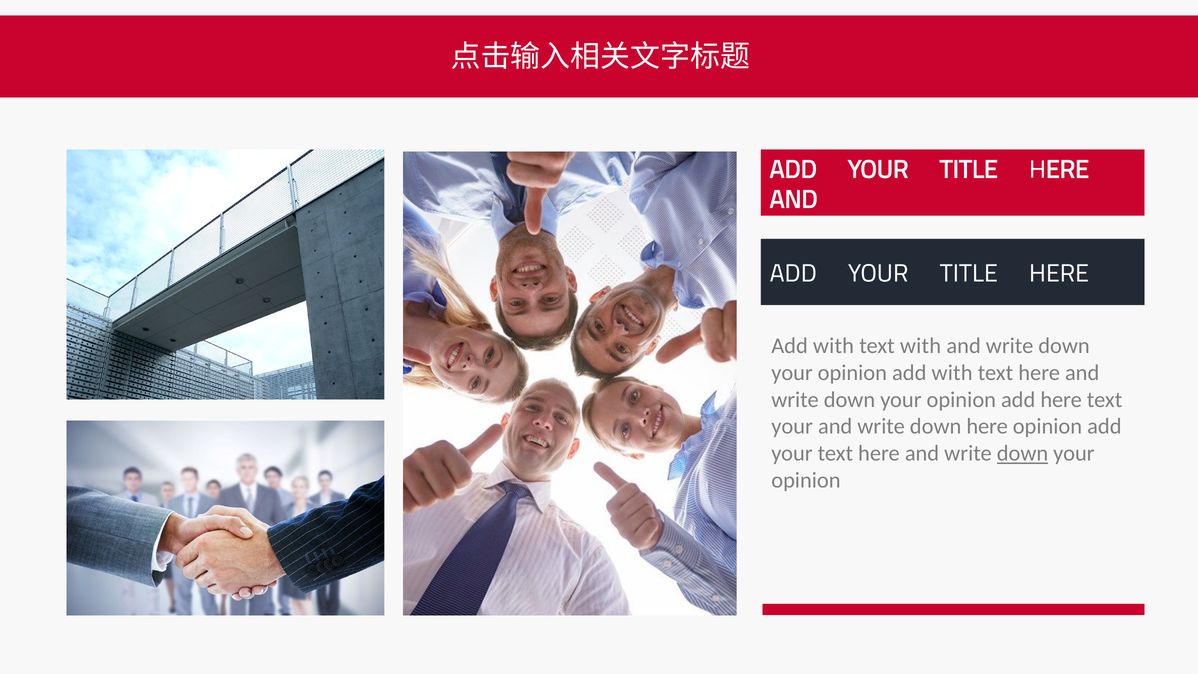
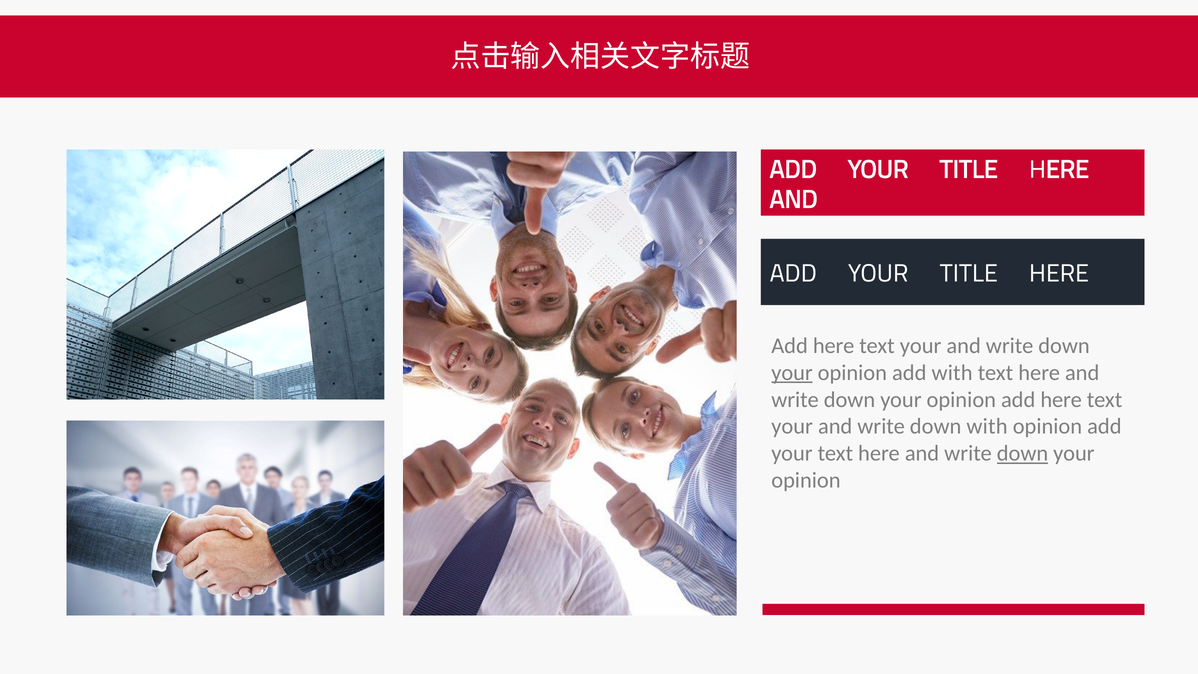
with: with -> here (834, 346)
with: with -> your (921, 346)
your underline: none -> present (792, 373)
down here: here -> with (987, 427)
